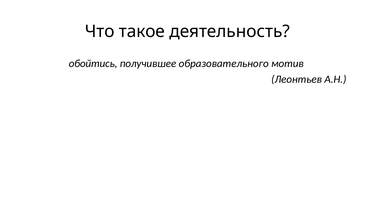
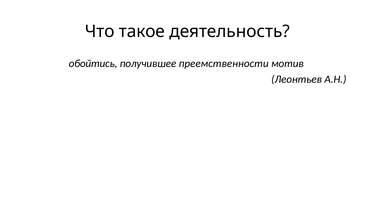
образовательного: образовательного -> преемственности (224, 63)
